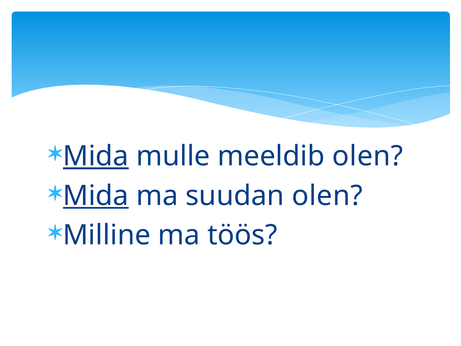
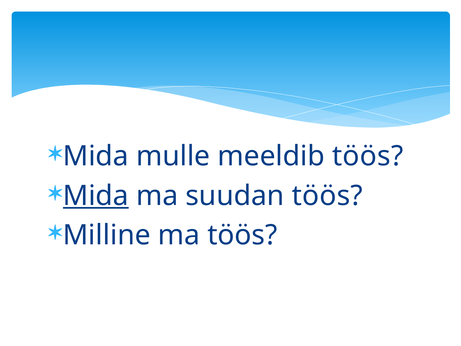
Mida underline: present -> none (96, 156)
meeldib olen: olen -> töös (368, 156)
suudan olen: olen -> töös (327, 196)
